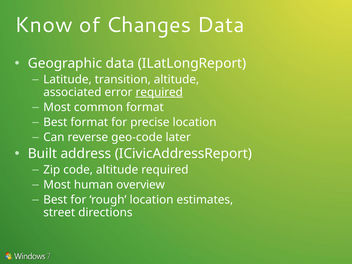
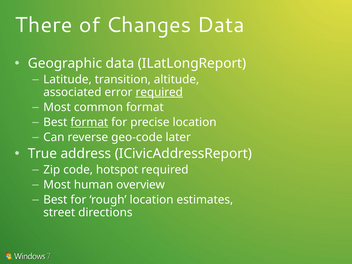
Know: Know -> There (44, 25)
format underline: none -> present (89, 122)
Built: Built -> True (42, 154)
code altitude: altitude -> hotspot (117, 170)
